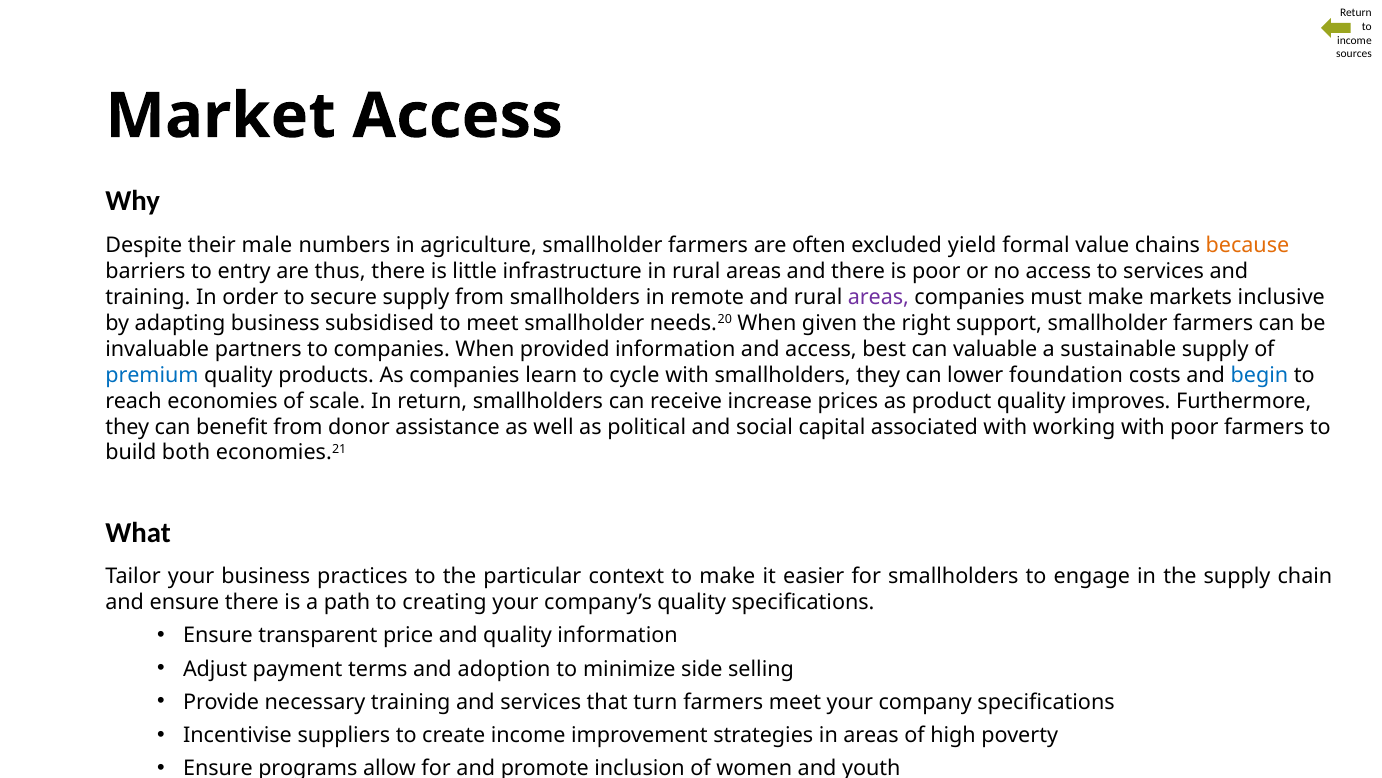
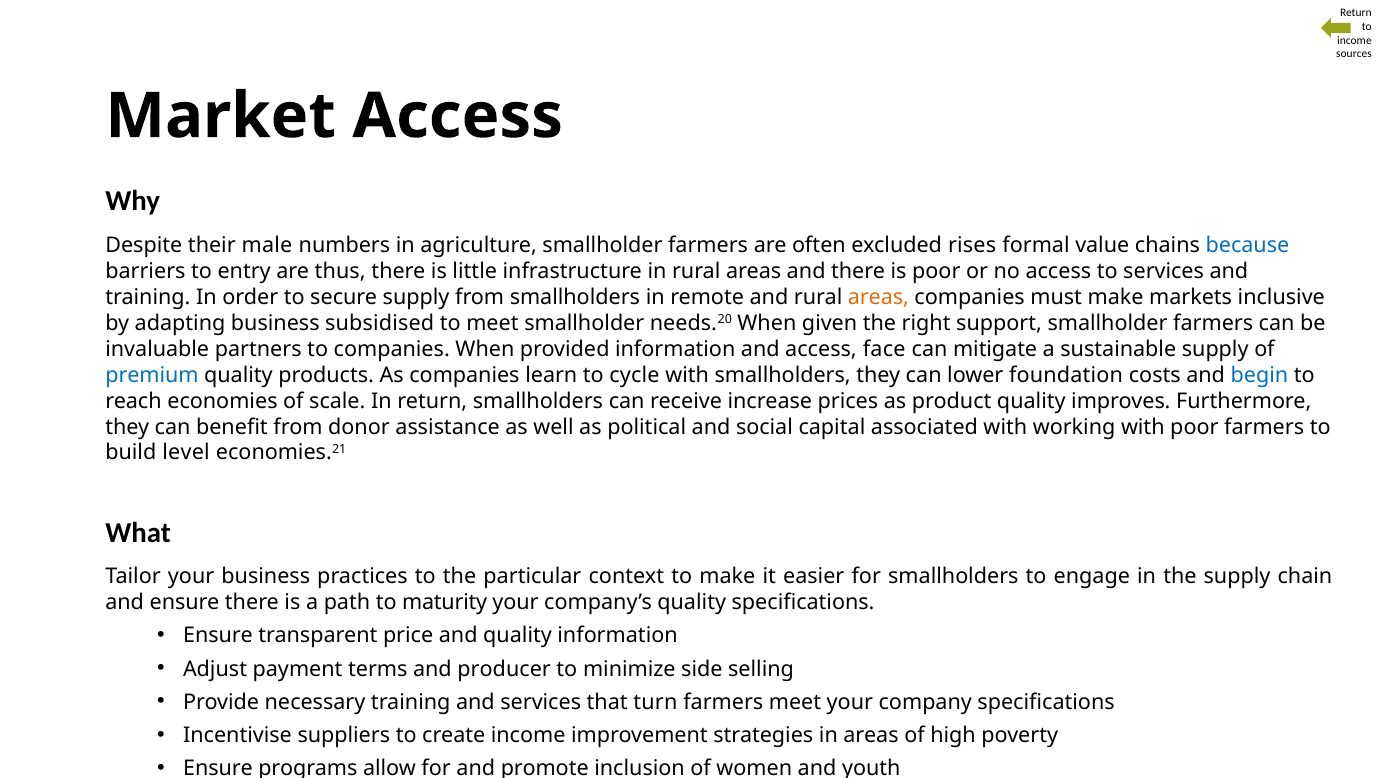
yield: yield -> rises (972, 245)
because colour: orange -> blue (1247, 245)
areas colour: purple -> orange (878, 297)
best: best -> face (884, 349)
valuable: valuable -> mitigate (995, 349)
both: both -> level (186, 452)
creating: creating -> maturity (445, 602)
adoption: adoption -> producer (504, 668)
